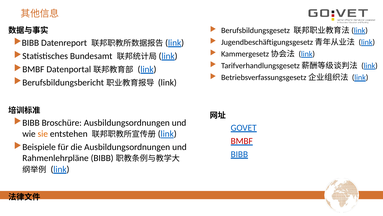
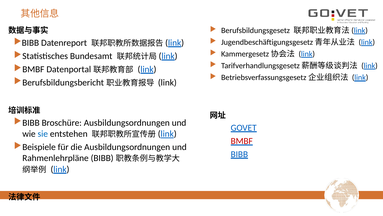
sie colour: orange -> blue (43, 134)
